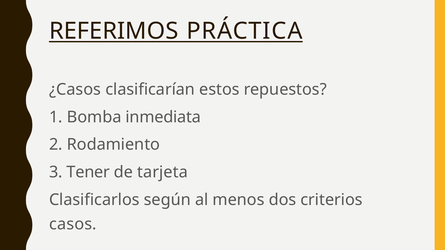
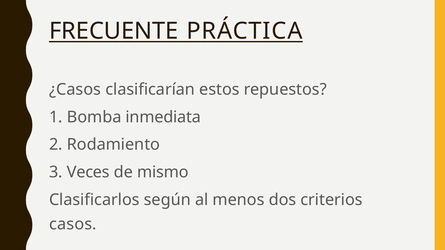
REFERIMOS: REFERIMOS -> FRECUENTE (114, 31)
Tener: Tener -> Veces (88, 172)
tarjeta: tarjeta -> mismo (163, 172)
